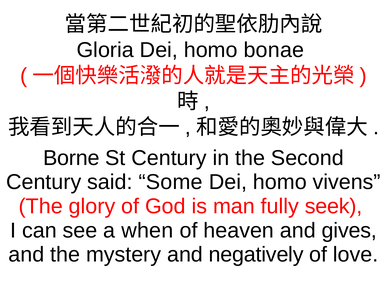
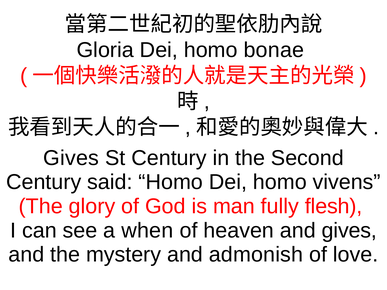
Borne: Borne -> Gives (71, 158)
said Some: Some -> Homo (171, 182)
seek: seek -> flesh (334, 206)
negatively: negatively -> admonish (256, 255)
